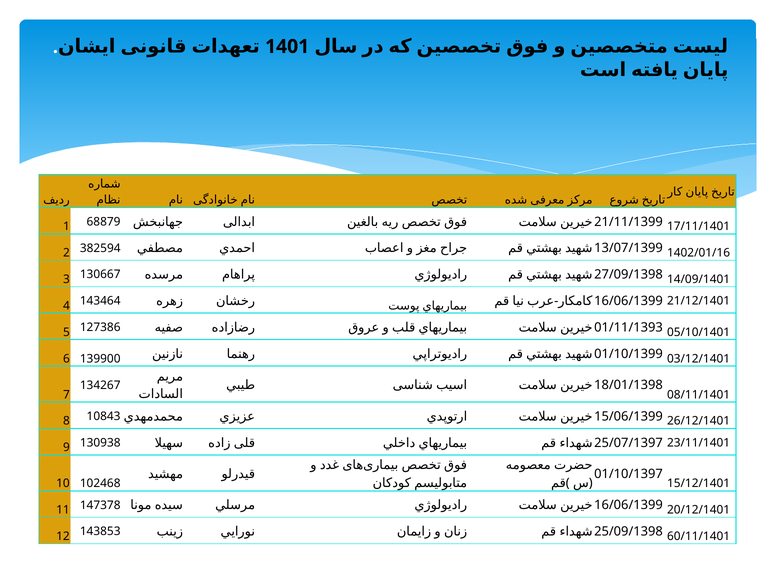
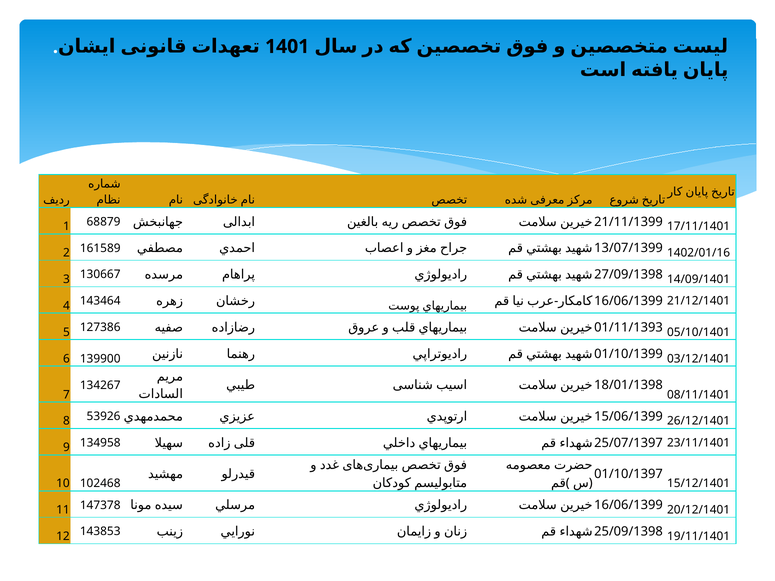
382594: 382594 -> 161589 (100, 248)
10843: 10843 -> 53926 (104, 416)
130938: 130938 -> 134958 (100, 443)
60/11/1401: 60/11/1401 -> 19/11/1401 (699, 537)
